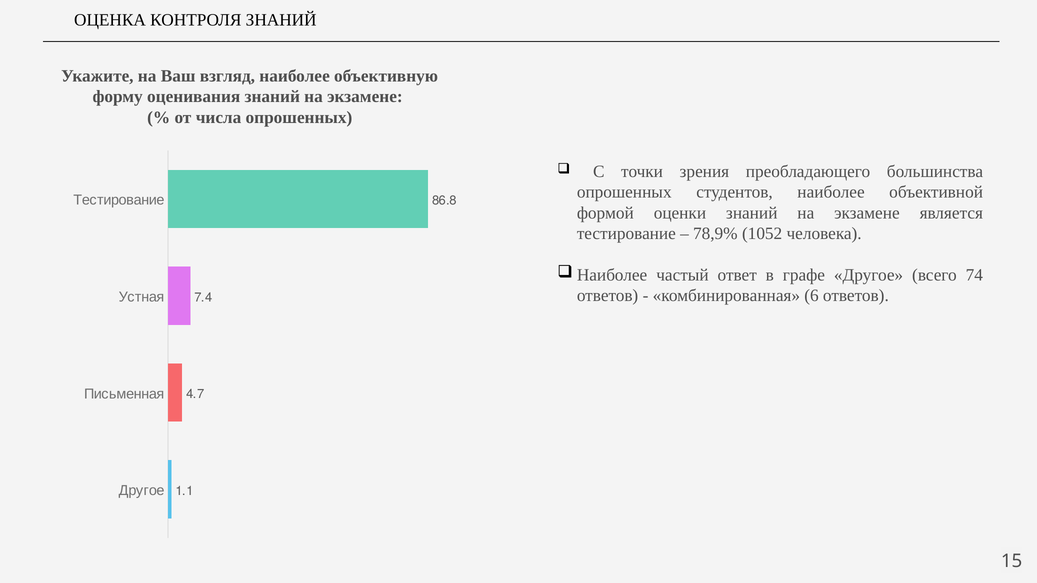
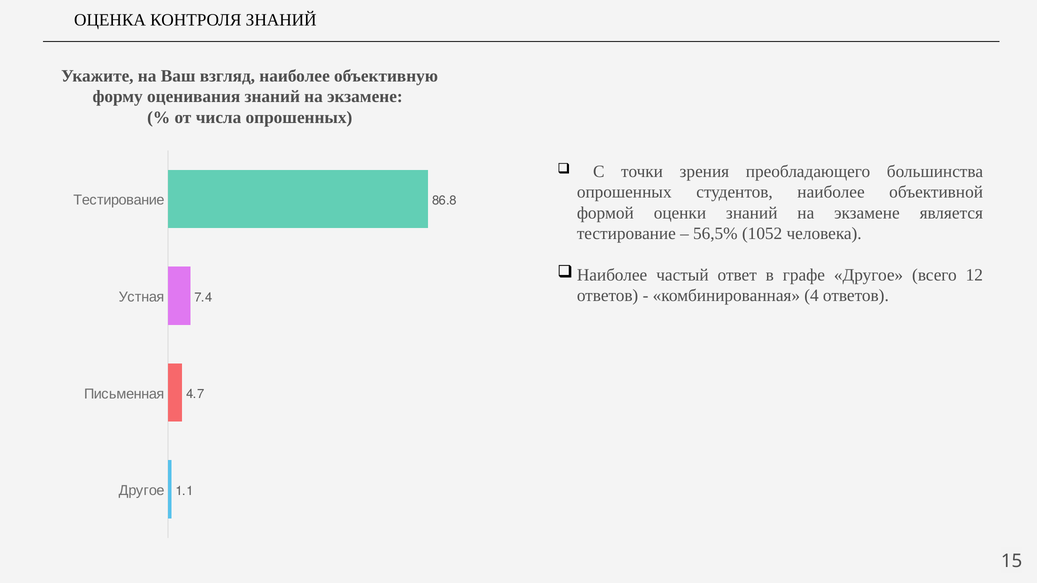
78,9%: 78,9% -> 56,5% (715, 234)
74: 74 -> 12 (974, 275)
6: 6 -> 4 (812, 296)
